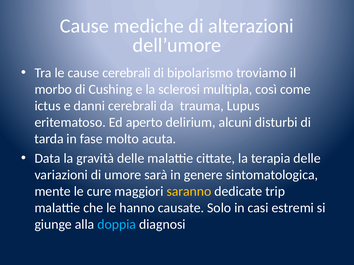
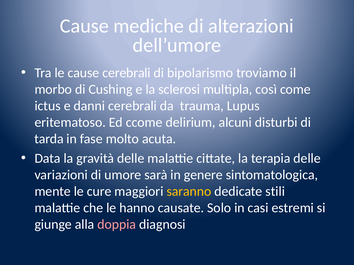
aperto: aperto -> ccome (144, 123)
trip: trip -> stili (275, 192)
doppia colour: light blue -> pink (117, 225)
